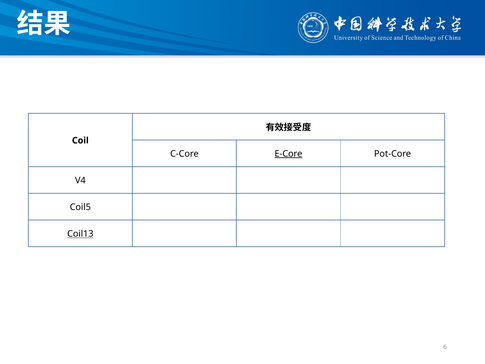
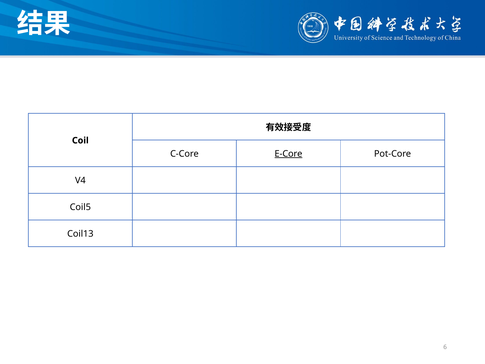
Coil13 underline: present -> none (80, 234)
